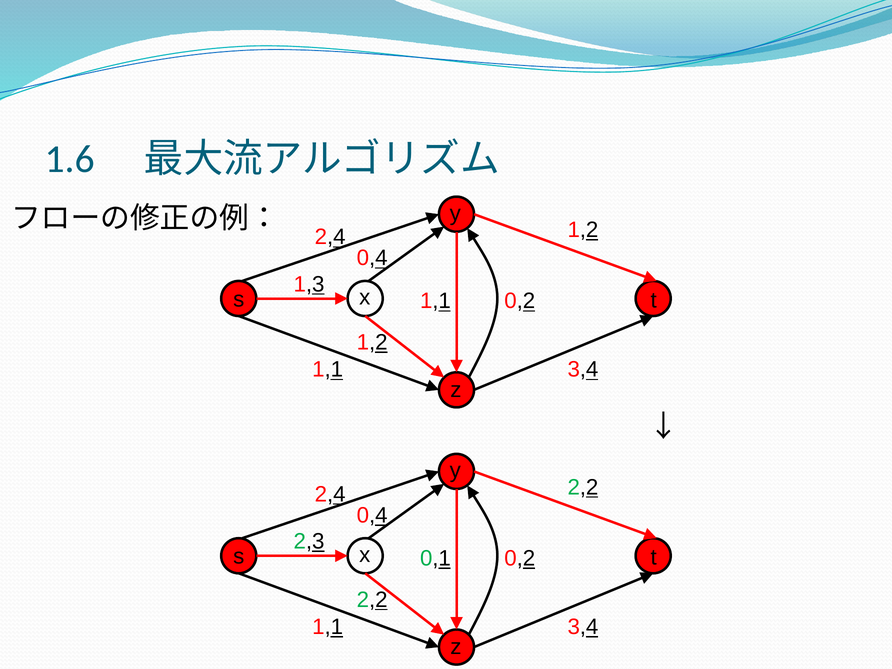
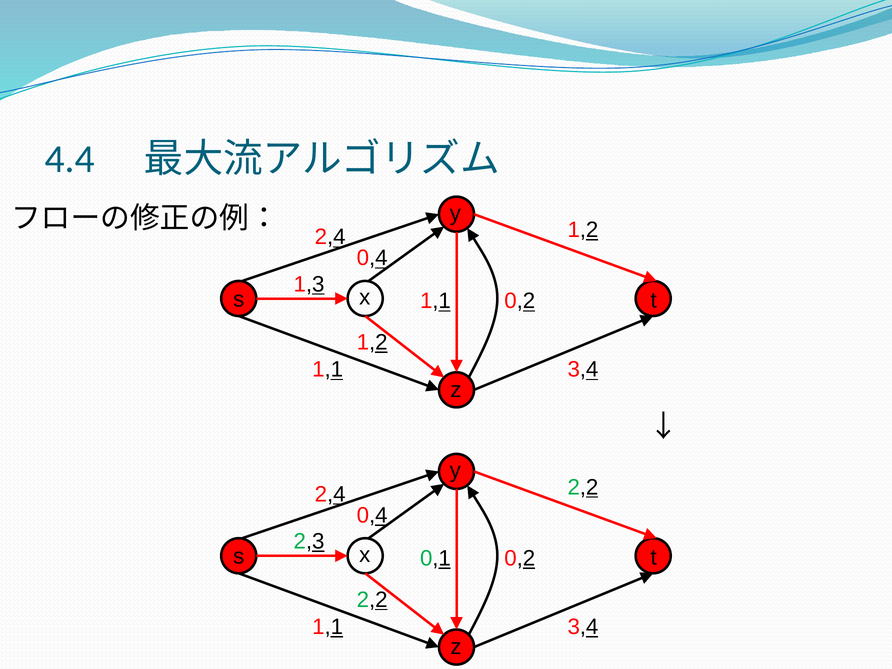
1.6: 1.6 -> 4.4 (70, 159)
